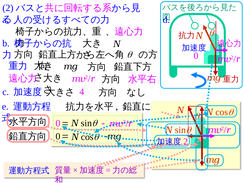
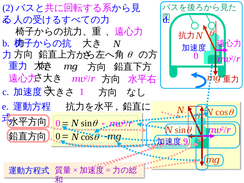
4: 4 -> 1 (82, 92)
2: 2 -> 9 (186, 142)
